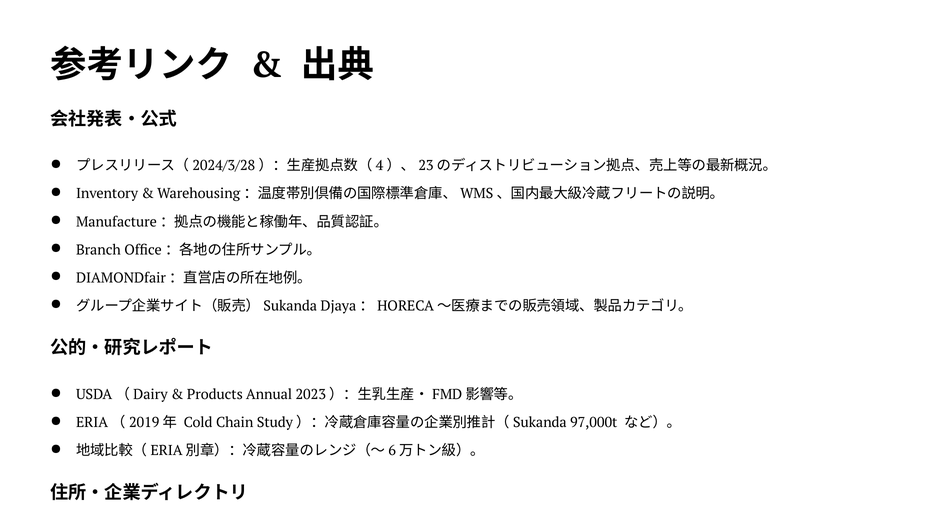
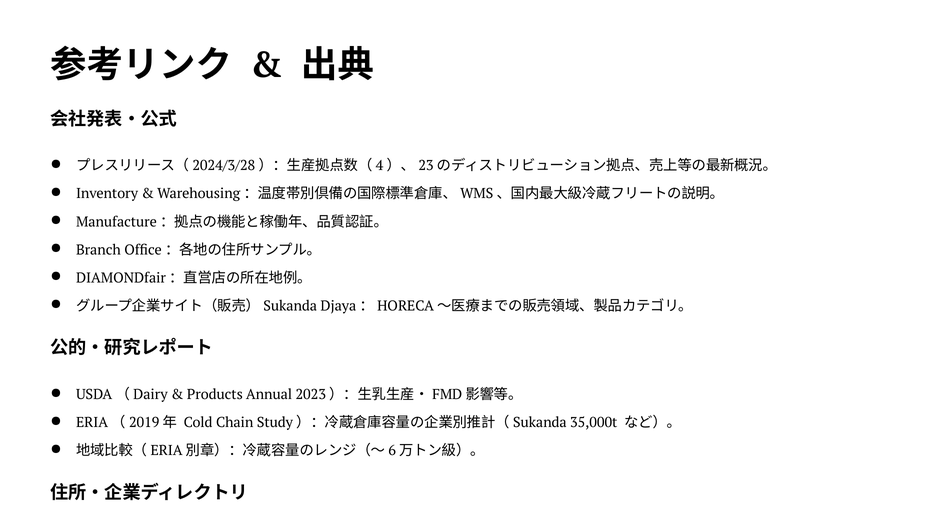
97,000t: 97,000t -> 35,000t (594, 422)
